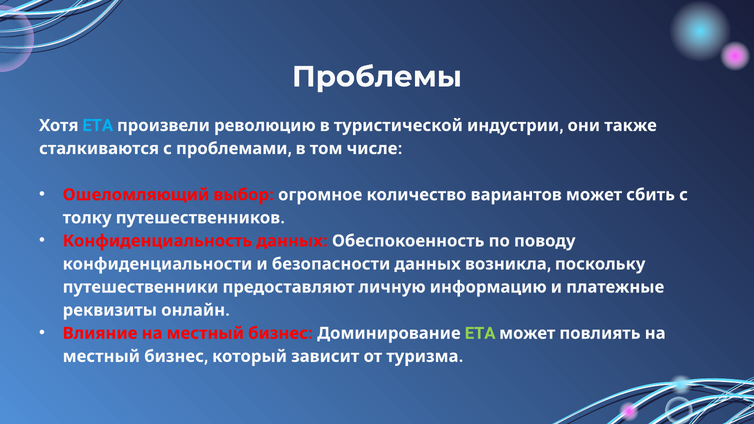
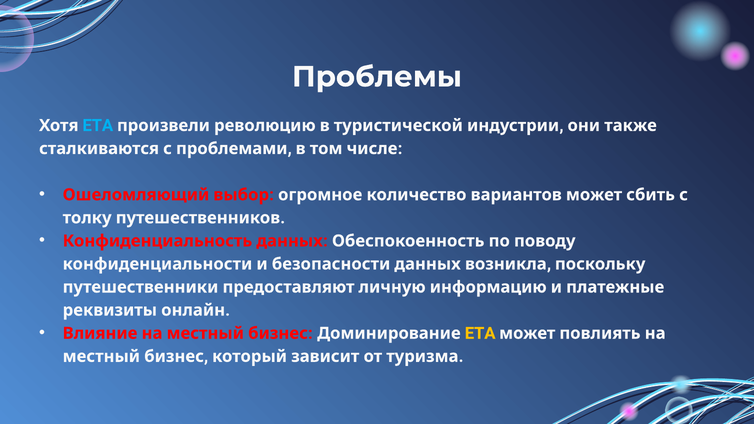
ETA colour: light green -> yellow (480, 333)
